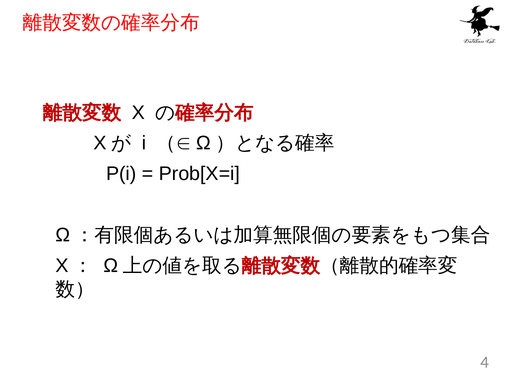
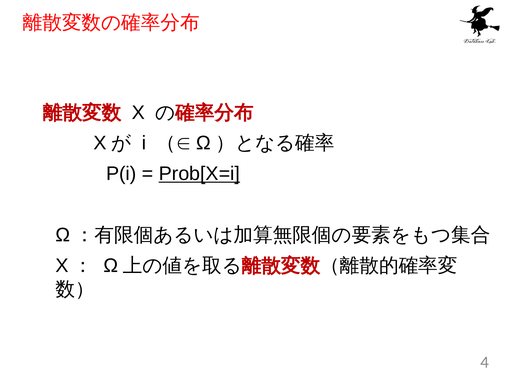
Prob[X=i underline: none -> present (199, 174)
